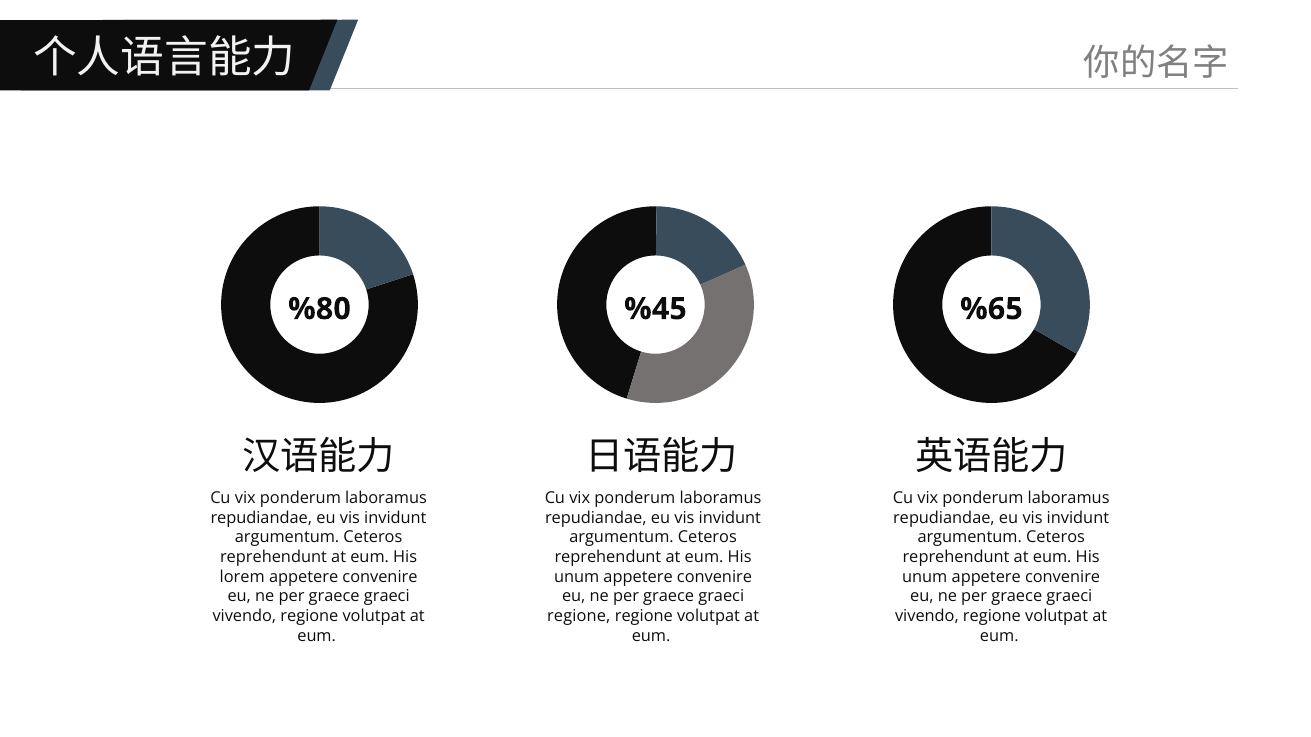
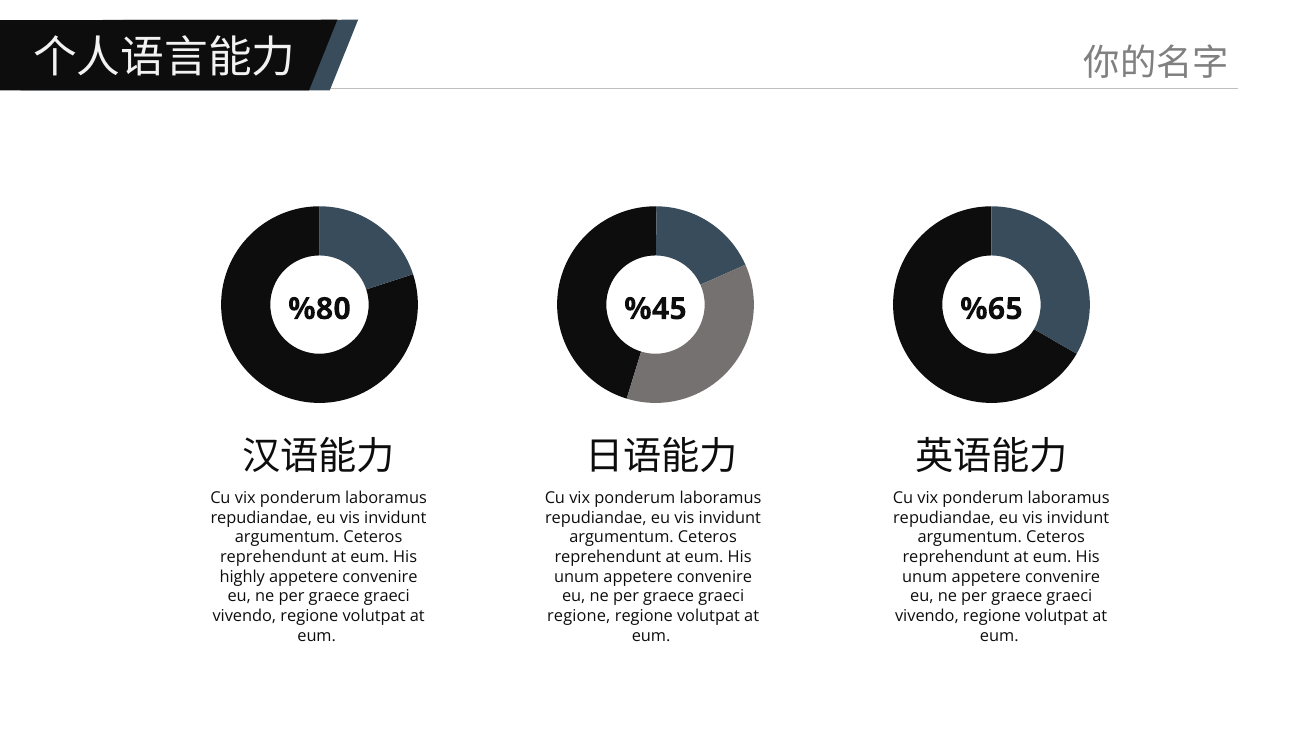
lorem: lorem -> highly (242, 577)
